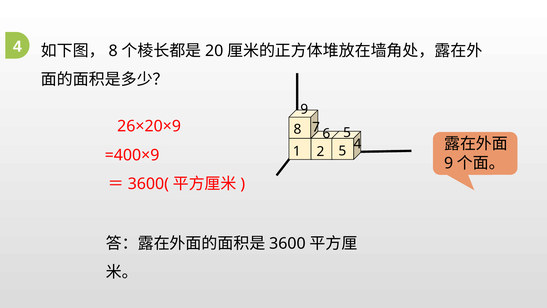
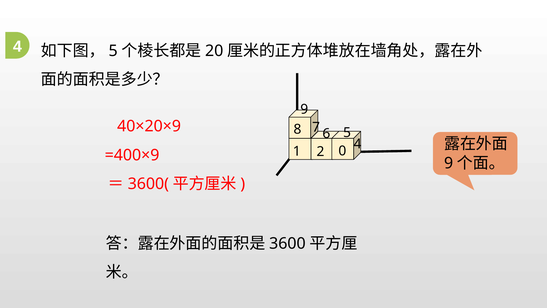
8: 8 -> 5 (113, 51)
26×20×9: 26×20×9 -> 40×20×9 (149, 126)
2 5: 5 -> 0 (342, 151)
